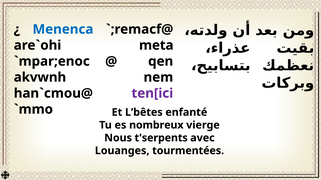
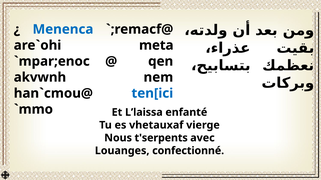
ten[ici colour: purple -> blue (152, 94)
L’bêtes: L’bêtes -> L’laissa (144, 113)
nombreux: nombreux -> vhetauxaf (156, 125)
tourmentées: tourmentées -> confectionné (188, 151)
